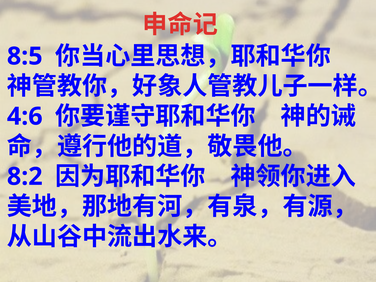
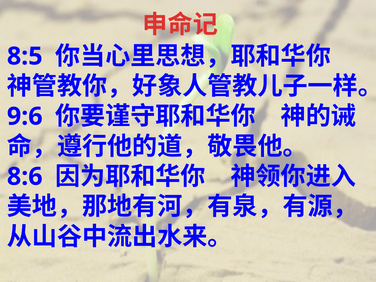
4:6: 4:6 -> 9:6 (25, 116)
8:2: 8:2 -> 8:6 (25, 177)
